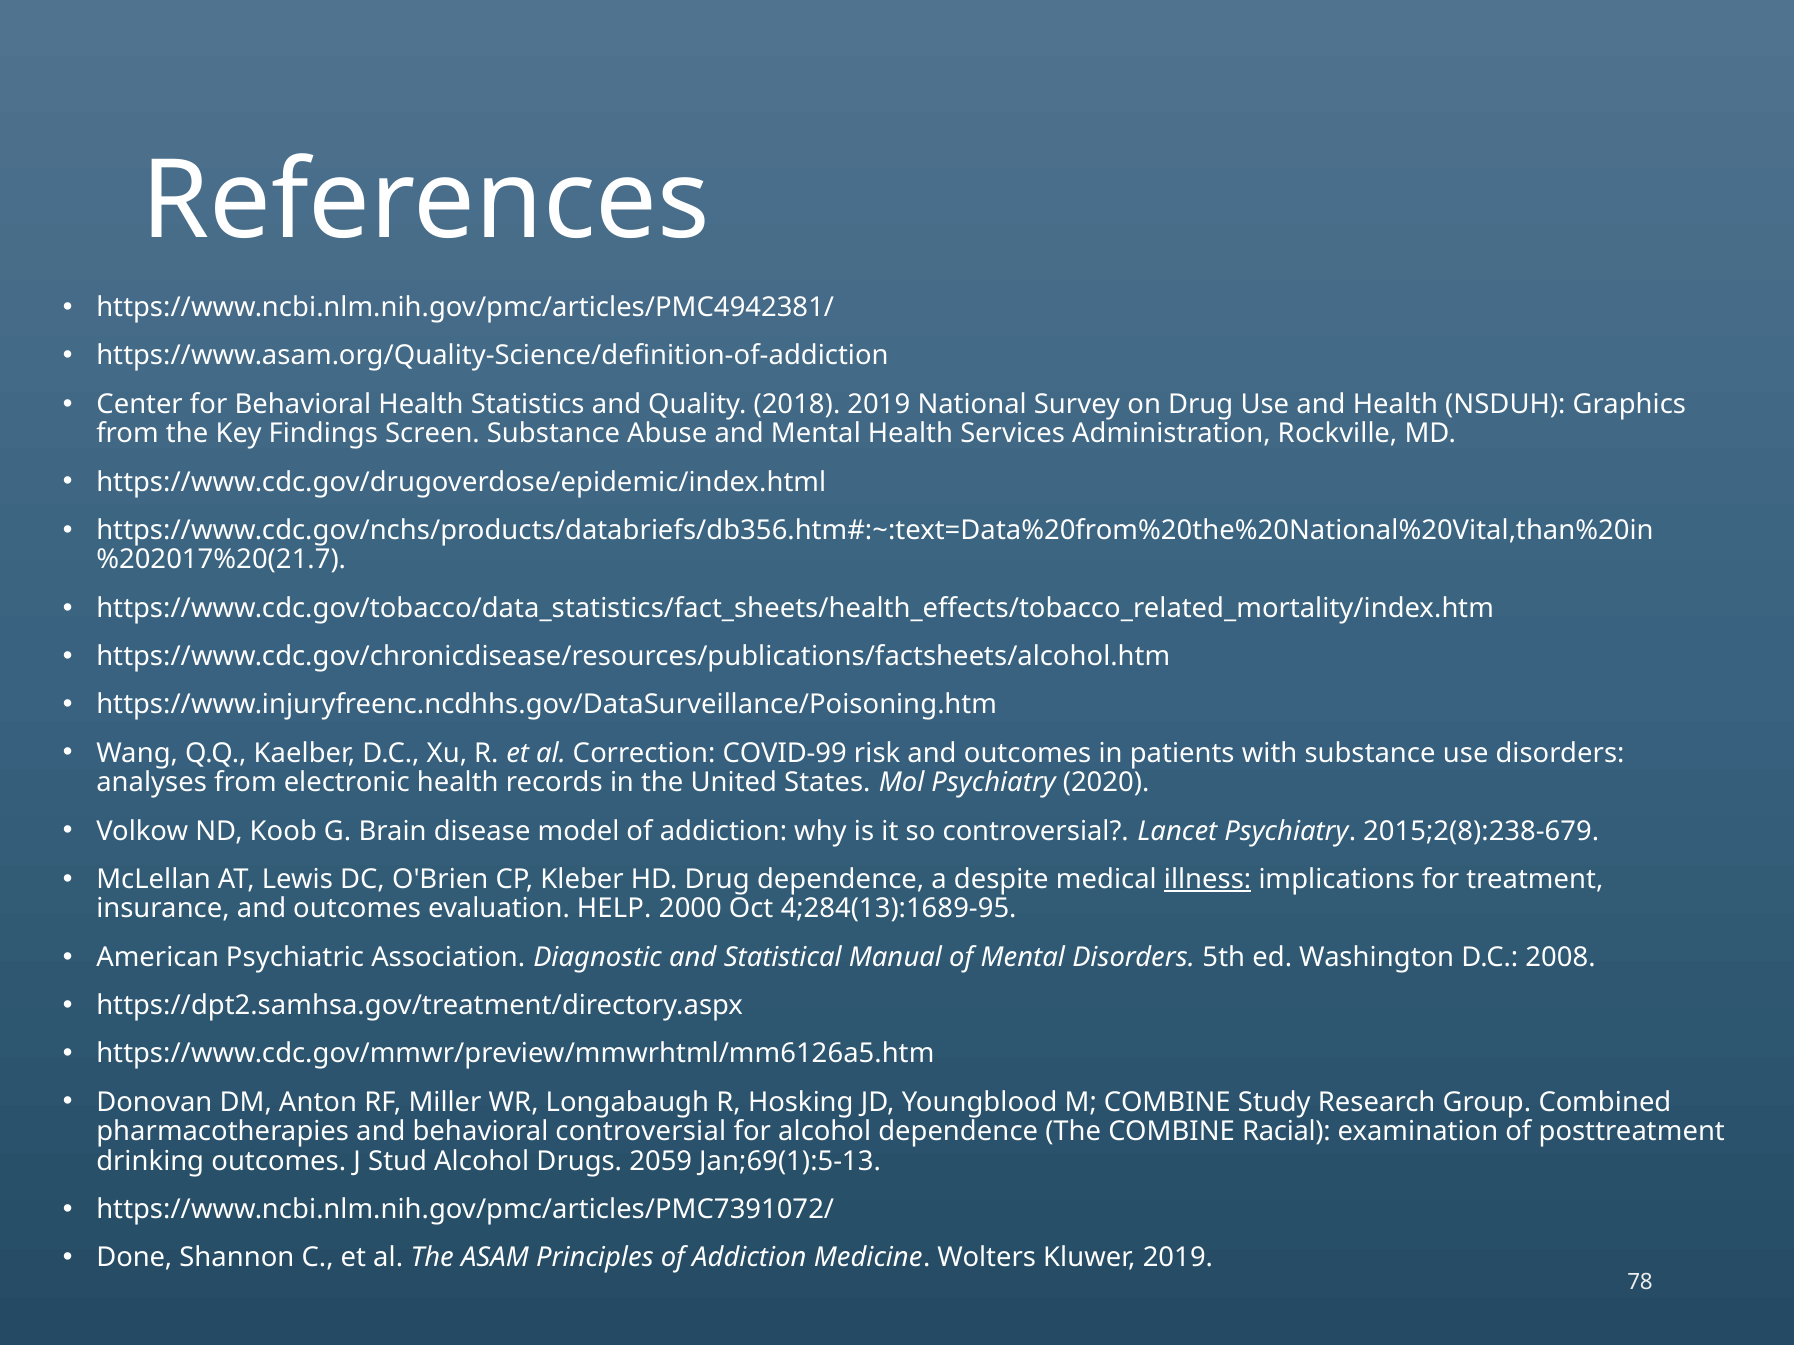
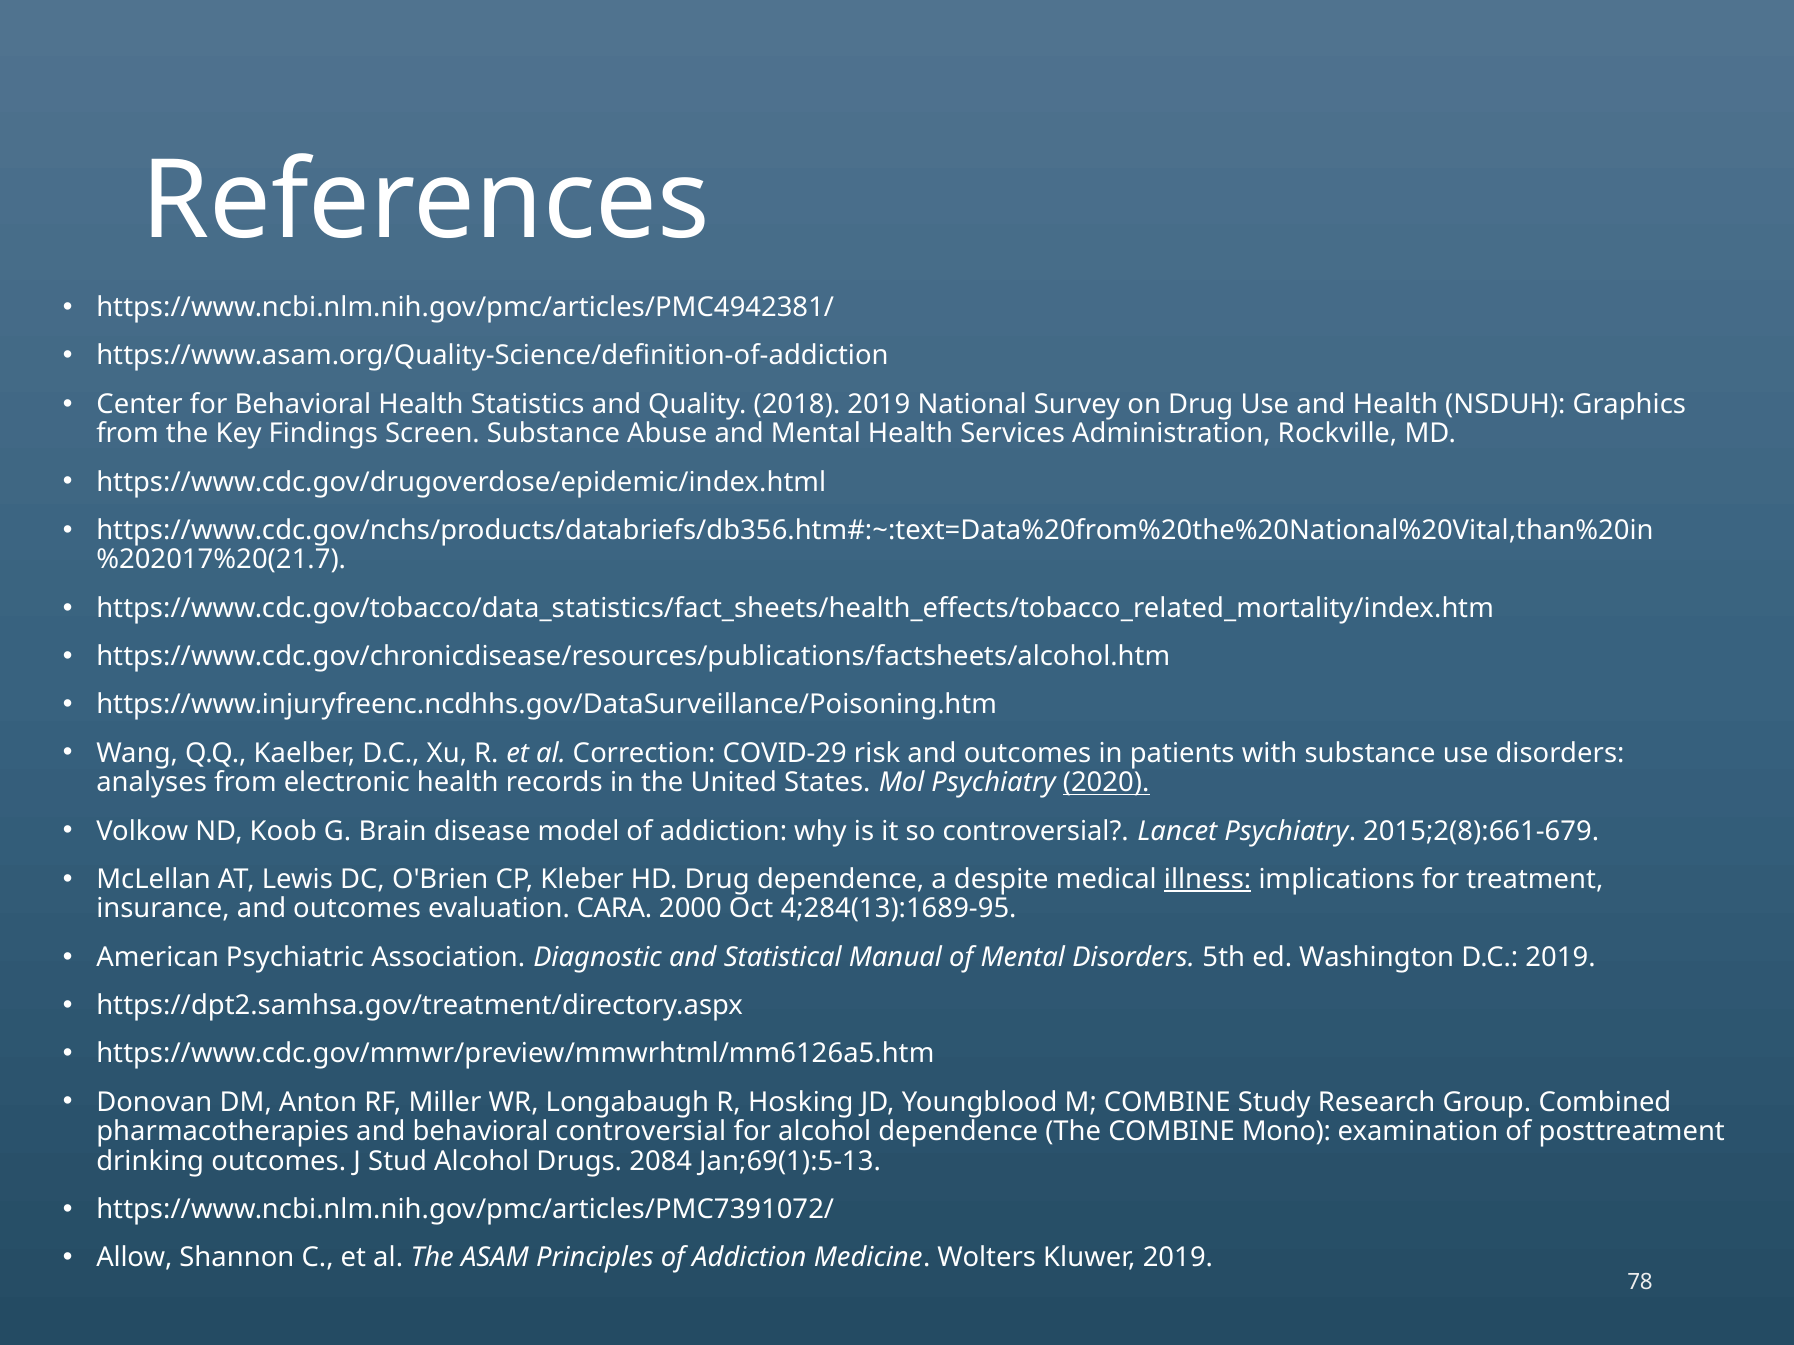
COVID-99: COVID-99 -> COVID-29 (785, 753)
2020 underline: none -> present (1106, 783)
2015;2(8):238-679: 2015;2(8):238-679 -> 2015;2(8):661-679 (1481, 831)
HELP: HELP -> CARA (614, 909)
D.C 2008: 2008 -> 2019 (1561, 958)
Racial: Racial -> Mono (1286, 1132)
2059: 2059 -> 2084 (661, 1162)
Done: Done -> Allow (134, 1258)
